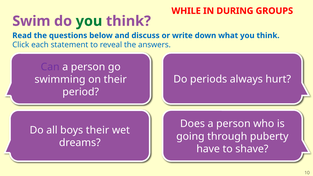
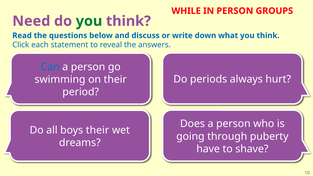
IN DURING: DURING -> PERSON (235, 11)
Swim: Swim -> Need (31, 21)
Can colour: purple -> blue (50, 67)
